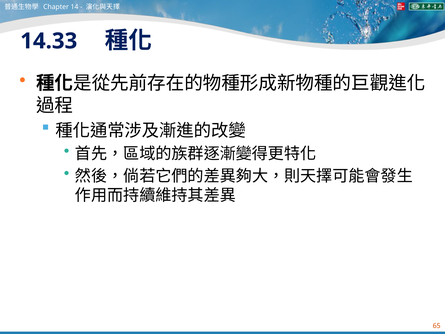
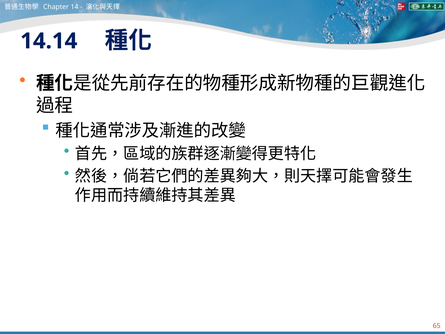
14.33: 14.33 -> 14.14 (49, 41)
